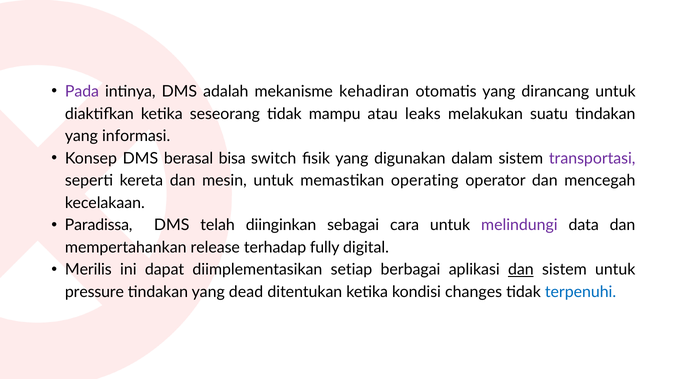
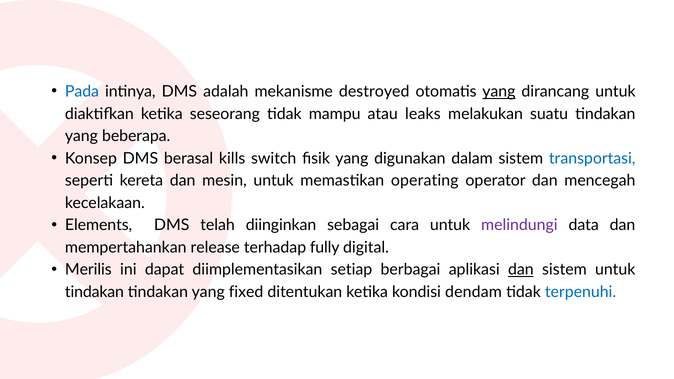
Pada colour: purple -> blue (82, 92)
kehadiran: kehadiran -> destroyed (374, 92)
yang underline: none -> present (499, 92)
informasi: informasi -> beberapa (136, 136)
bisa: bisa -> kills (232, 158)
transportasi colour: purple -> blue (592, 158)
Paradissa: Paradissa -> Elements (99, 225)
pressure: pressure -> tindakan (94, 292)
dead: dead -> fixed (246, 292)
changes: changes -> dendam (474, 292)
